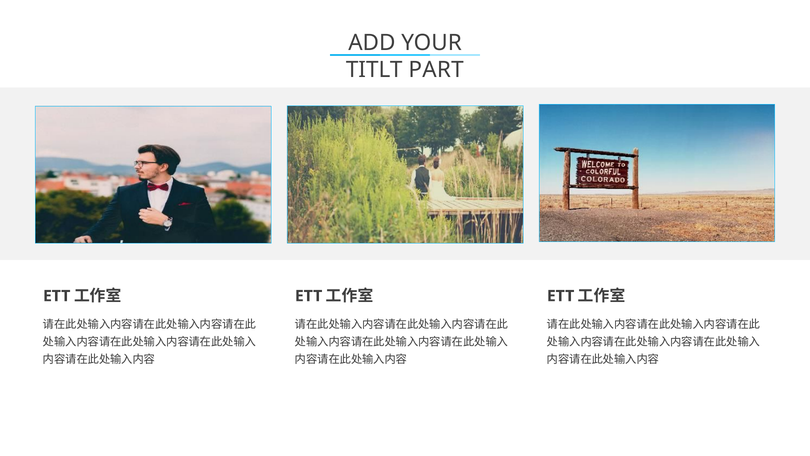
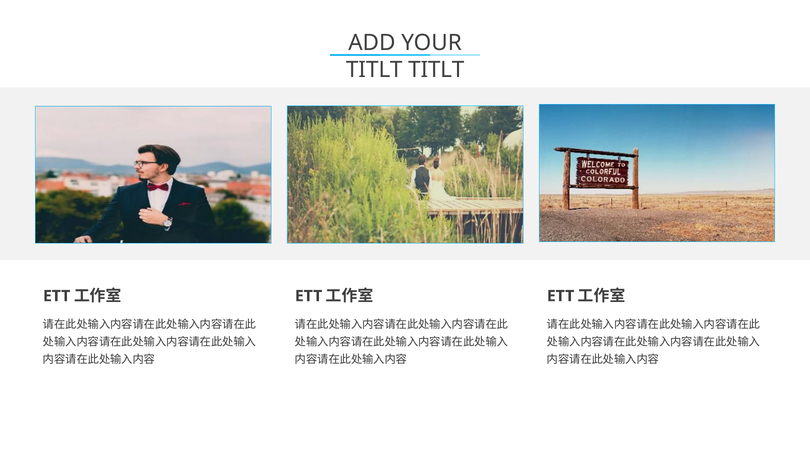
TITLT PART: PART -> TITLT (436, 70)
